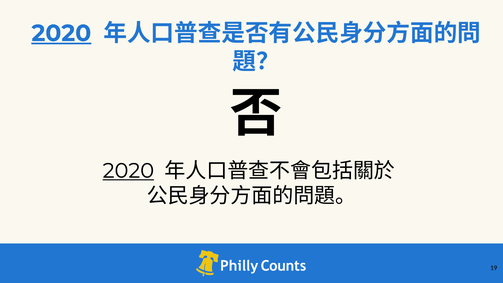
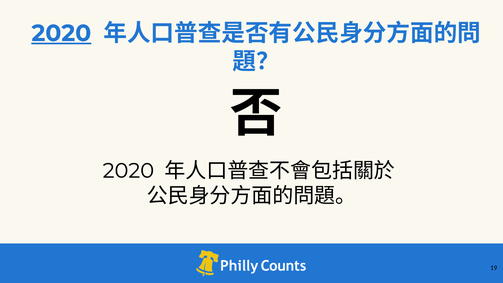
2020 underline: present -> none (128, 171)
